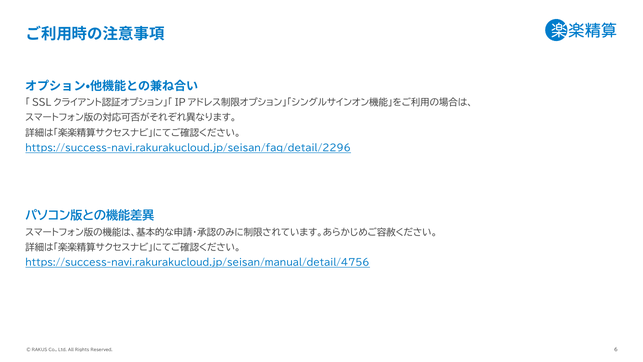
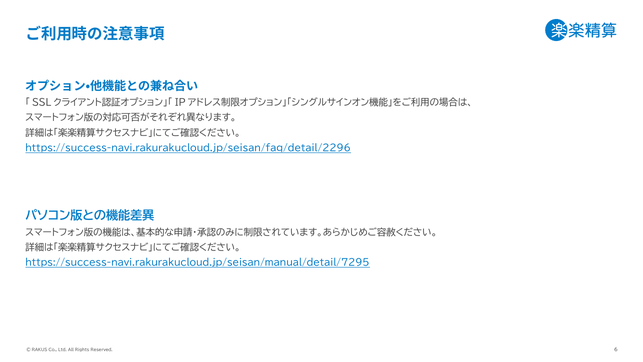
https://success-navi.rakurakucloud.jp/seisan/manual/detail/4756: https://success-navi.rakurakucloud.jp/seisan/manual/detail/4756 -> https://success-navi.rakurakucloud.jp/seisan/manual/detail/7295 (197, 263)
